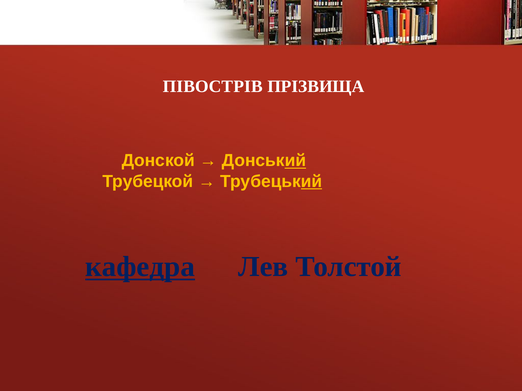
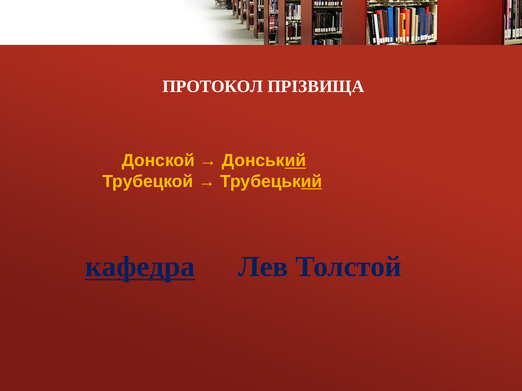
ПІВОСТРІВ: ПІВОСТРІВ -> ПРОТОКОЛ (213, 87)
